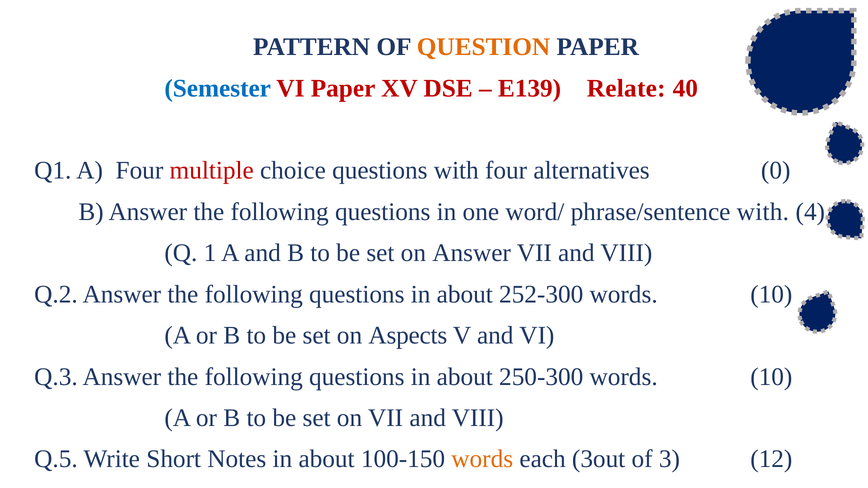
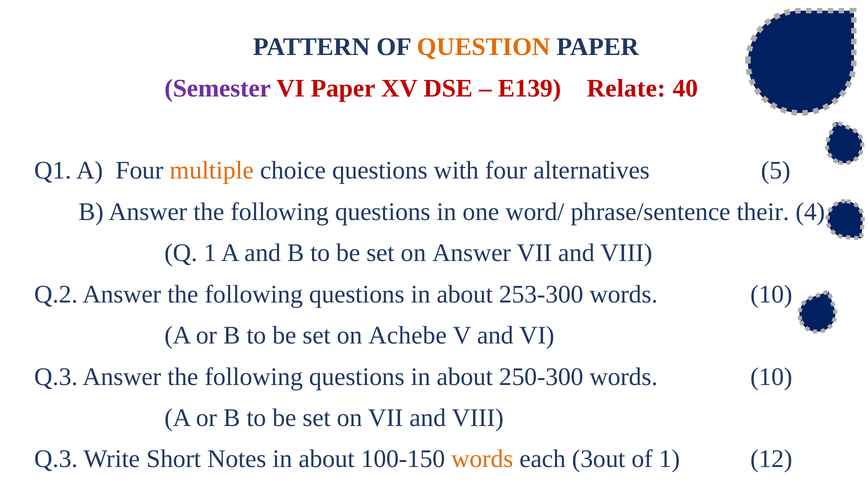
Semester colour: blue -> purple (218, 88)
multiple colour: red -> orange (212, 171)
0: 0 -> 5 (776, 171)
phrase/sentence with: with -> their (763, 212)
252-300: 252-300 -> 253-300 (541, 294)
Aspects: Aspects -> Achebe (408, 336)
Q.5: Q.5 -> Q.3 (56, 459)
of 3: 3 -> 1 (669, 459)
